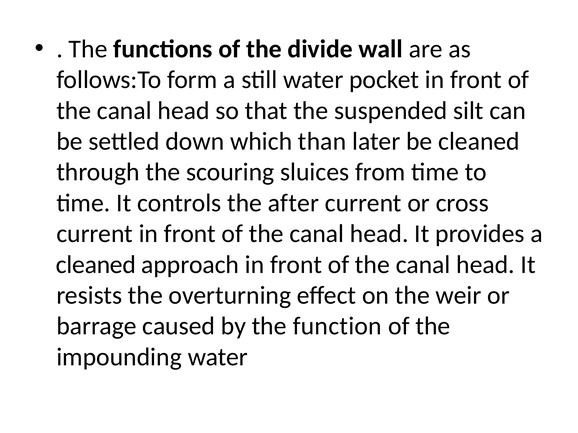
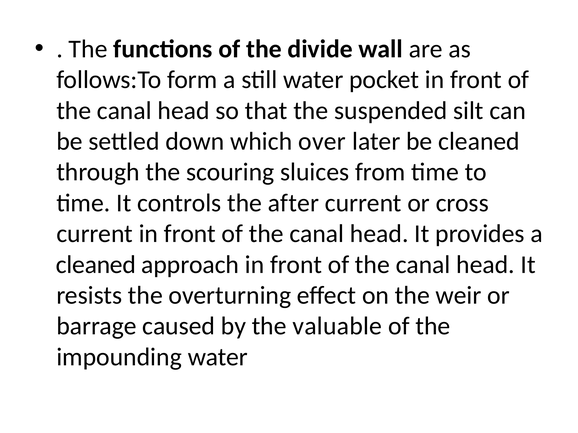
than: than -> over (322, 142)
function: function -> valuable (337, 327)
